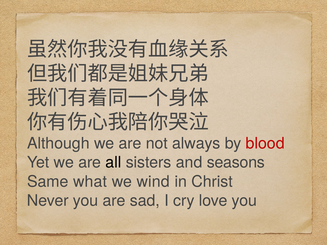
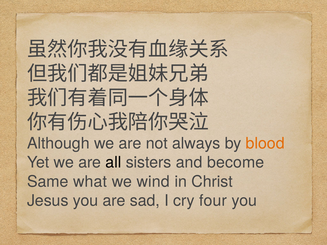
blood colour: red -> orange (265, 144)
seasons: seasons -> become (236, 163)
Never: Never -> Jesus (48, 201)
love: love -> four (213, 201)
